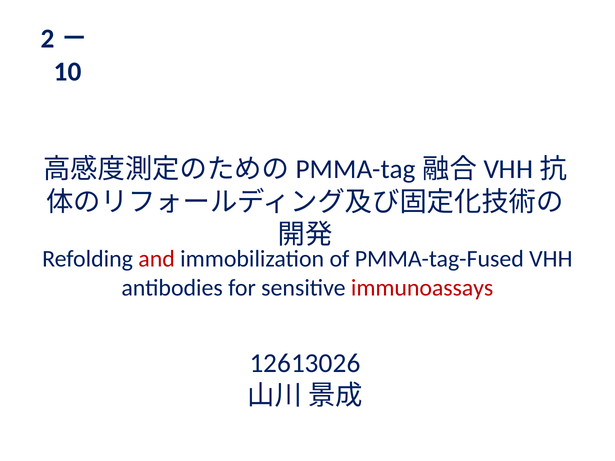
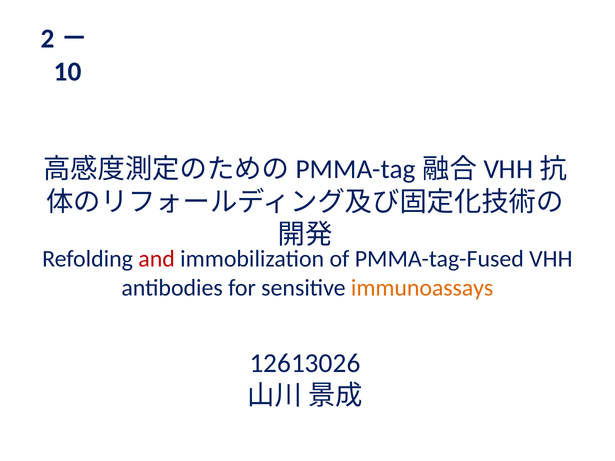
immunoassays colour: red -> orange (422, 288)
